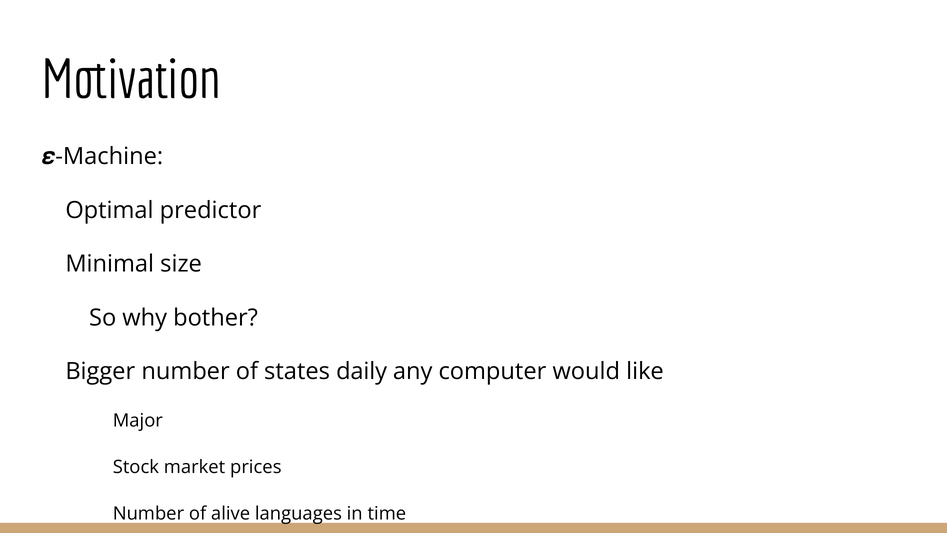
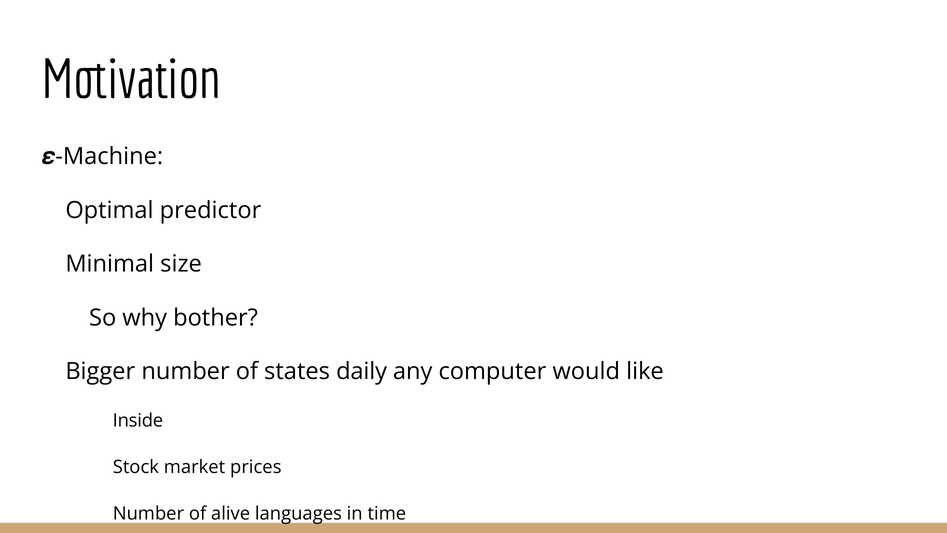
Major: Major -> Inside (138, 420)
